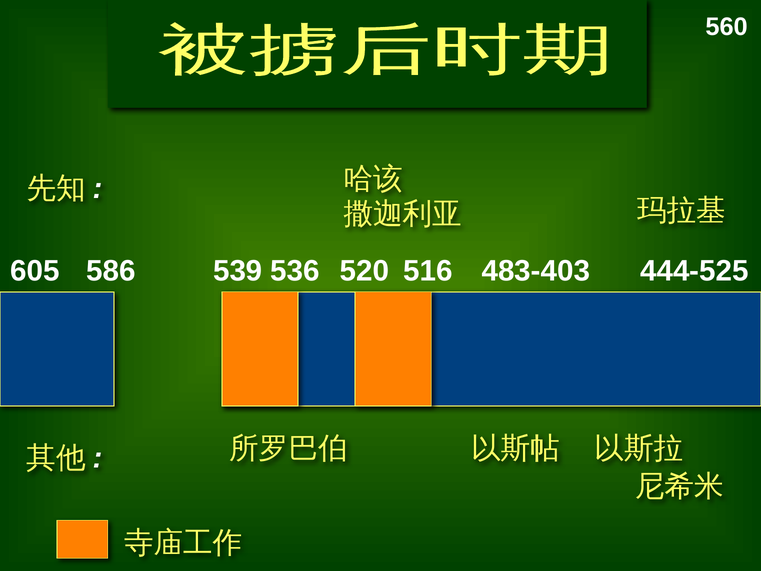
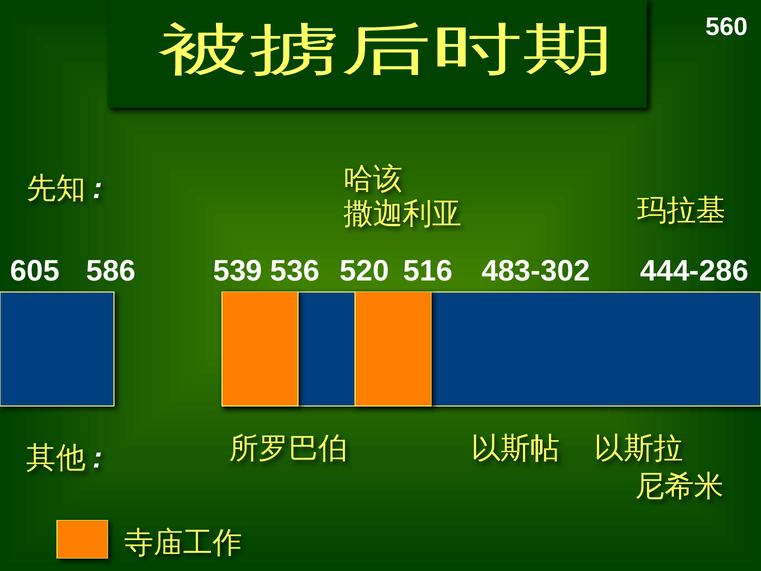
483-403: 483-403 -> 483-302 (536, 271)
444-525: 444-525 -> 444-286 (694, 271)
